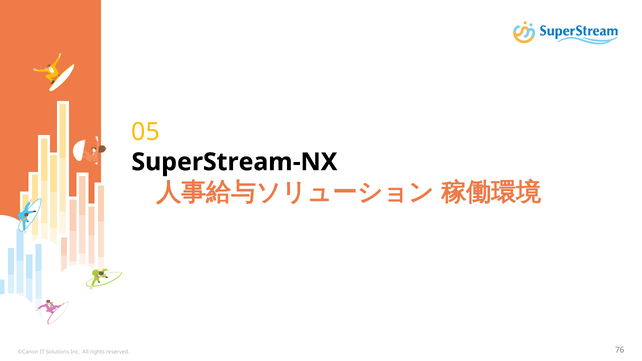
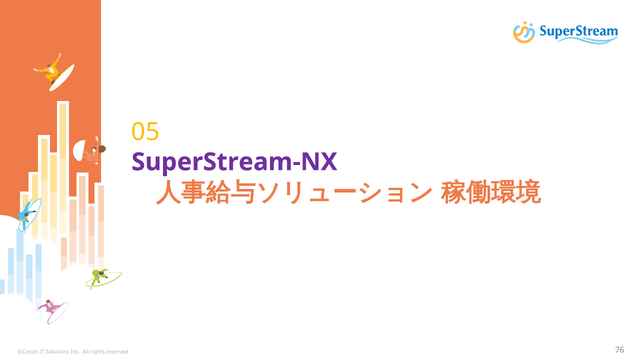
SuperStream-NX colour: black -> purple (234, 162)
